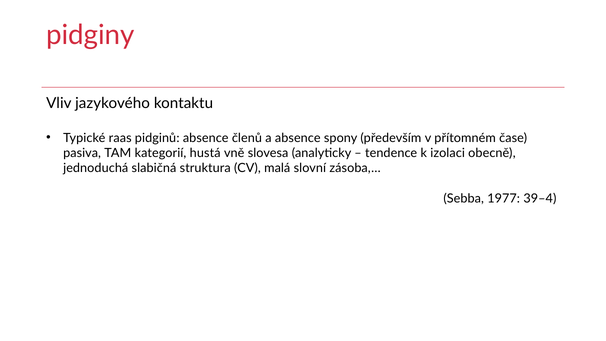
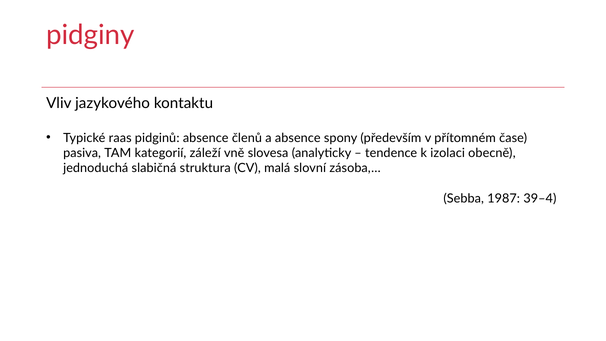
hustá: hustá -> záleží (205, 153)
1977: 1977 -> 1987 (504, 198)
